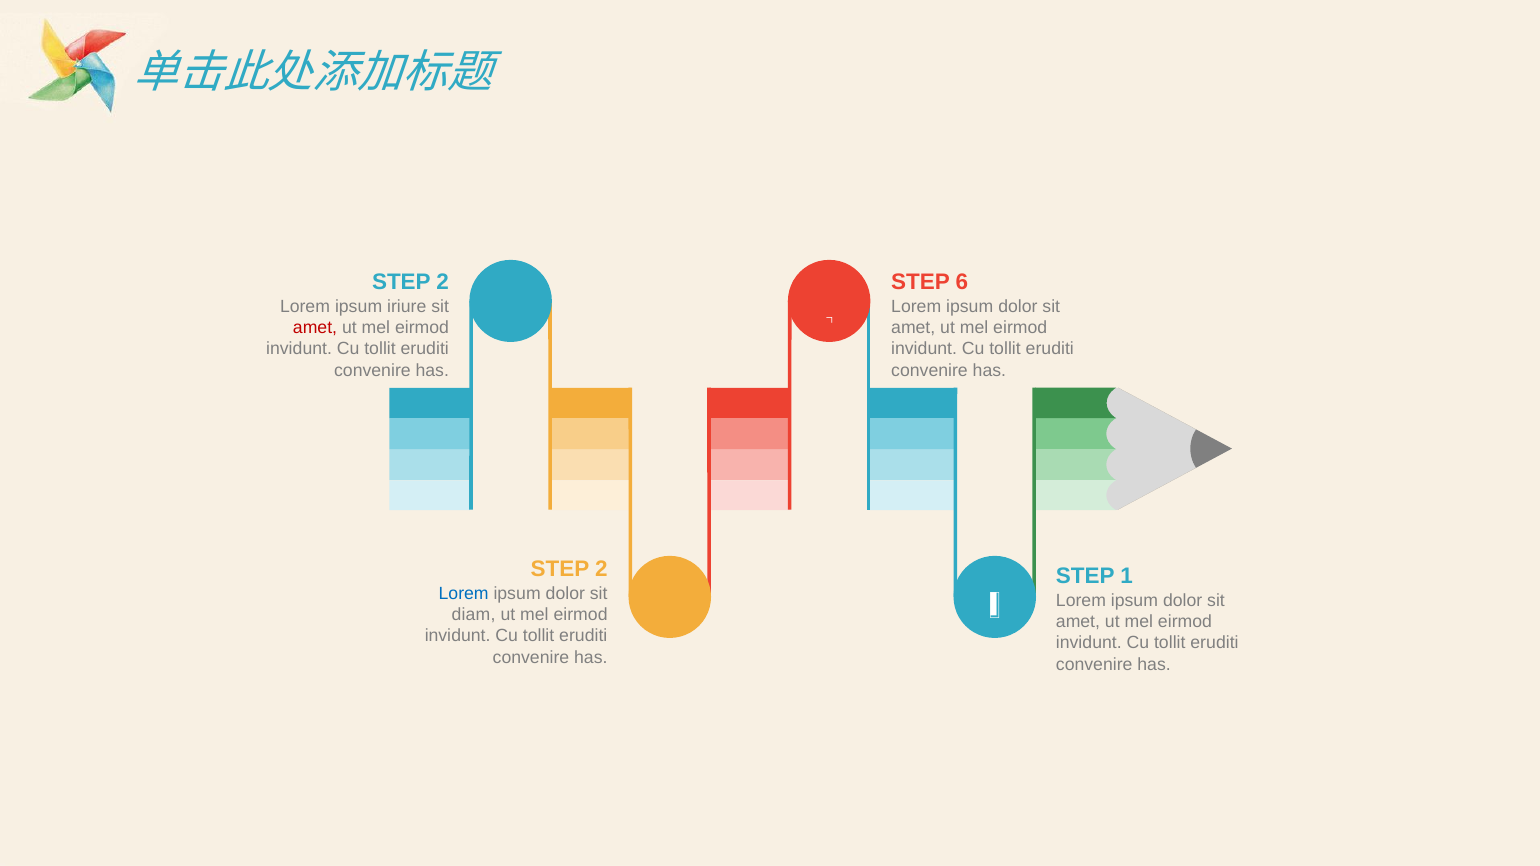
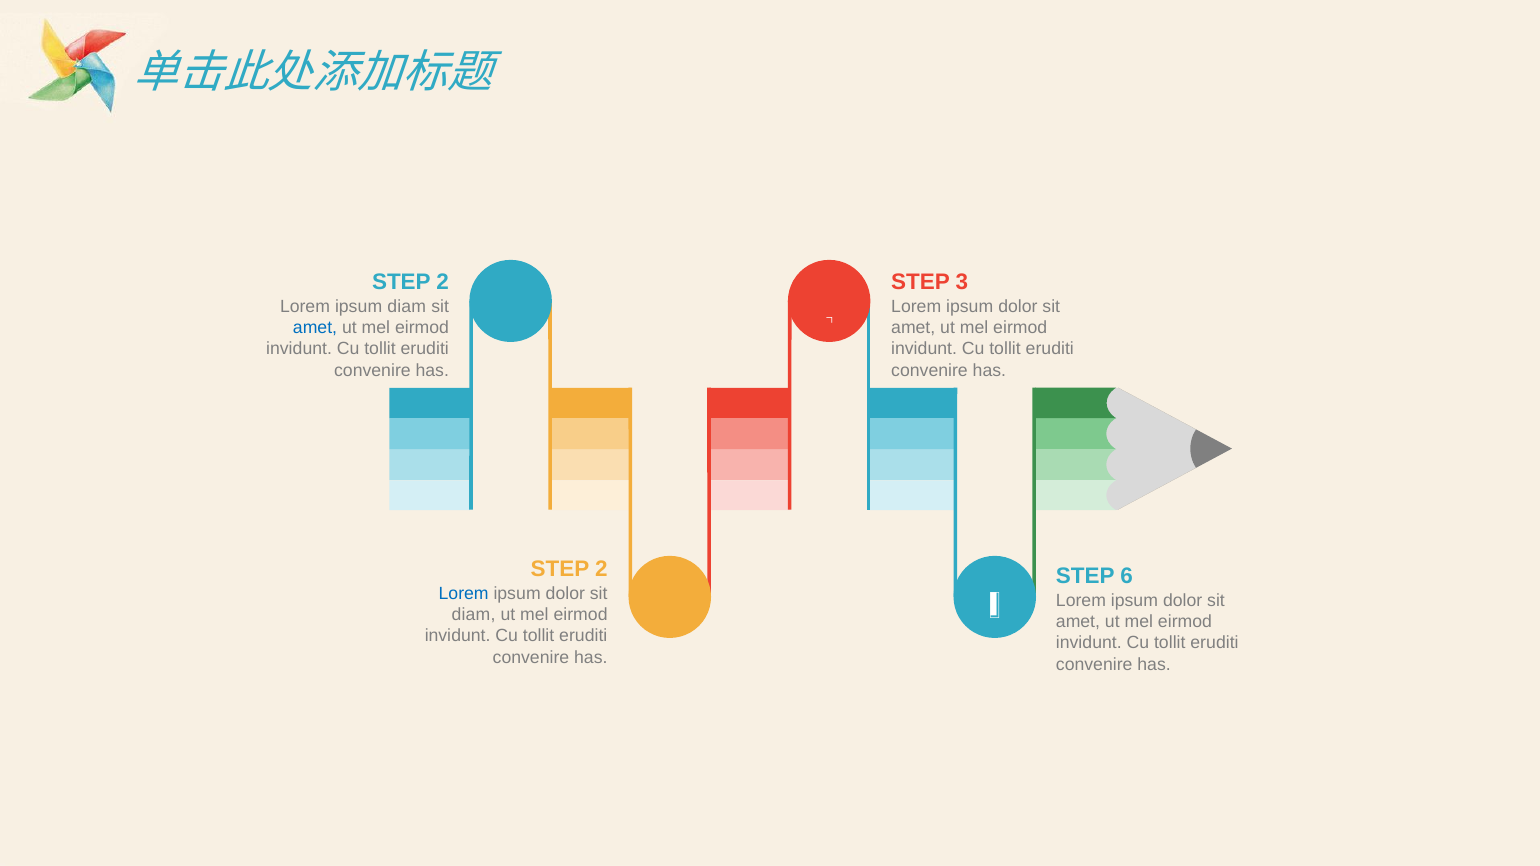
6: 6 -> 3 (962, 283)
ipsum iriure: iriure -> diam (407, 307)
amet colour: red -> blue (315, 328)
1: 1 -> 6 (1127, 577)
